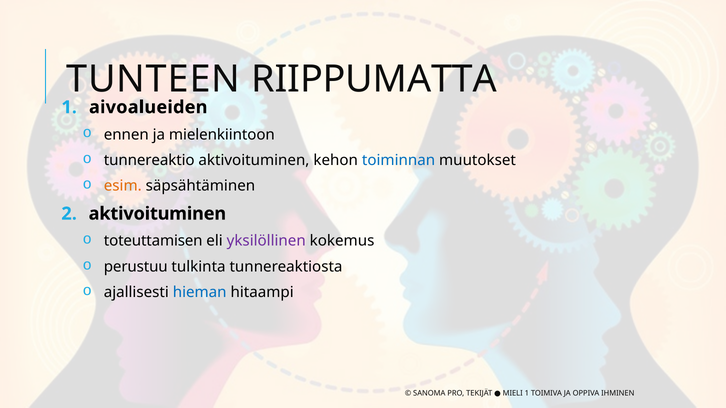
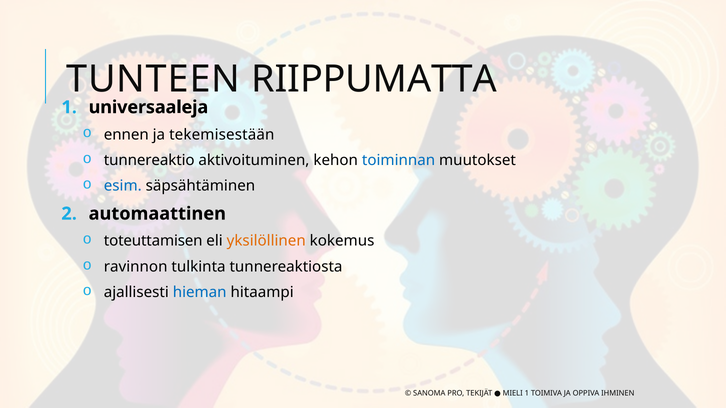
aivoalueiden: aivoalueiden -> universaaleja (148, 107)
mielenkiintoon: mielenkiintoon -> tekemisestään (222, 135)
esim colour: orange -> blue (123, 186)
aktivoituminen: aktivoituminen -> automaattinen (157, 214)
yksilöllinen colour: purple -> orange (266, 241)
perustuu: perustuu -> ravinnon (136, 267)
